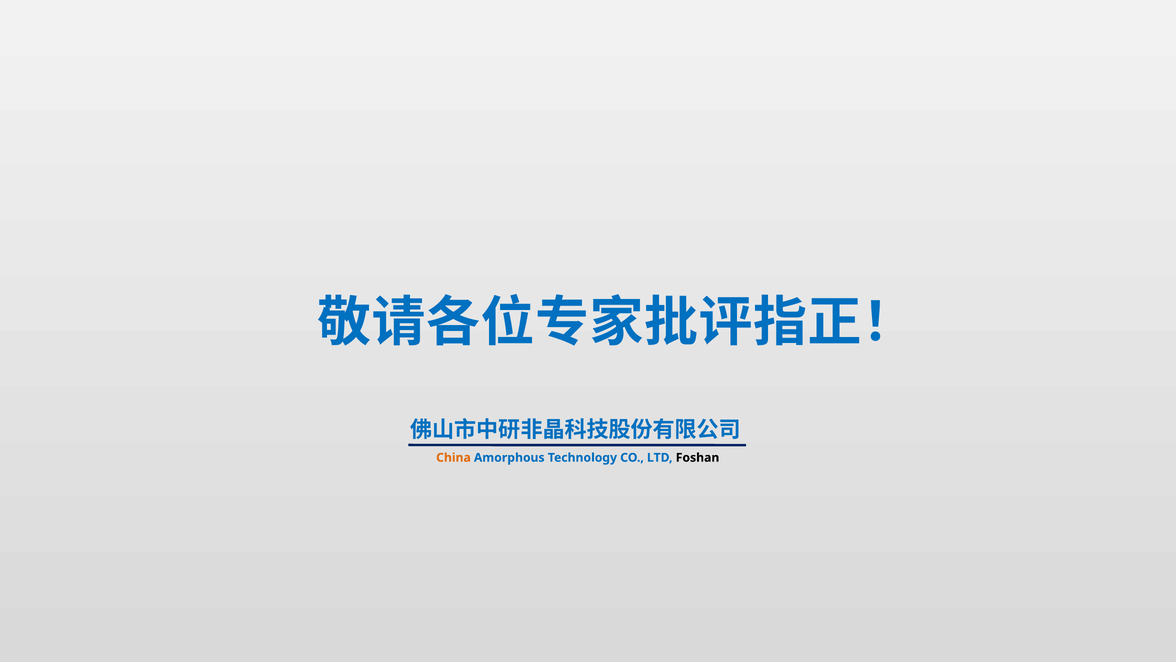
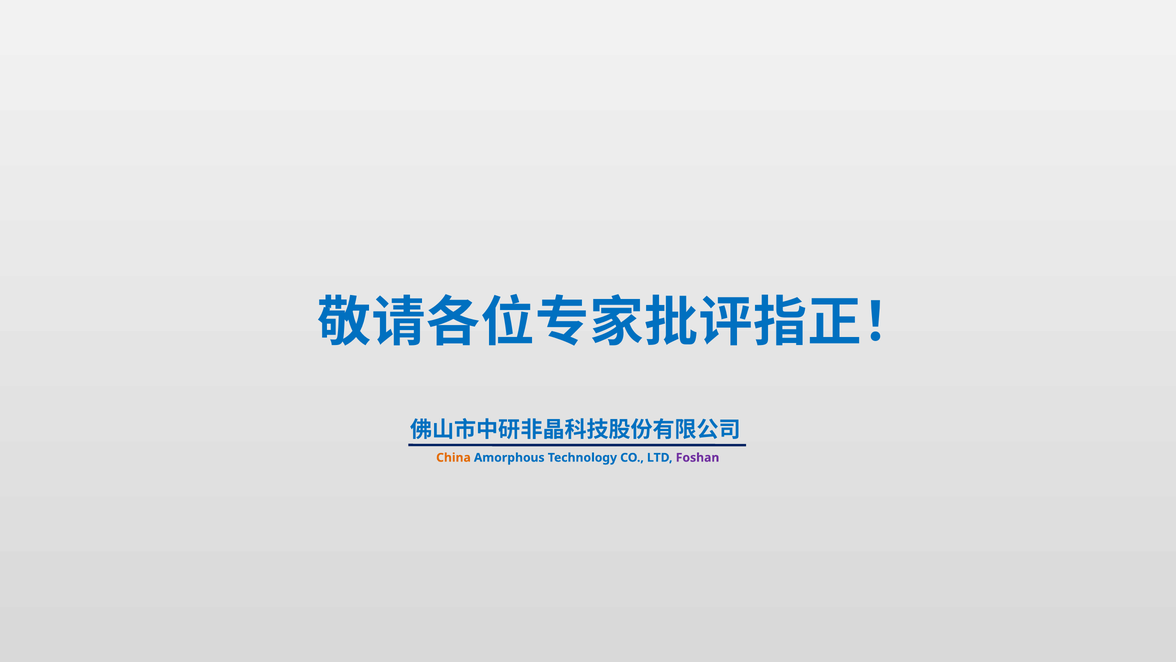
Foshan colour: black -> purple (698, 457)
